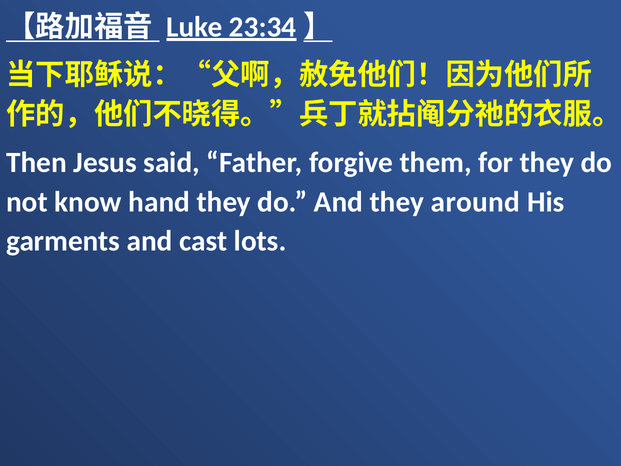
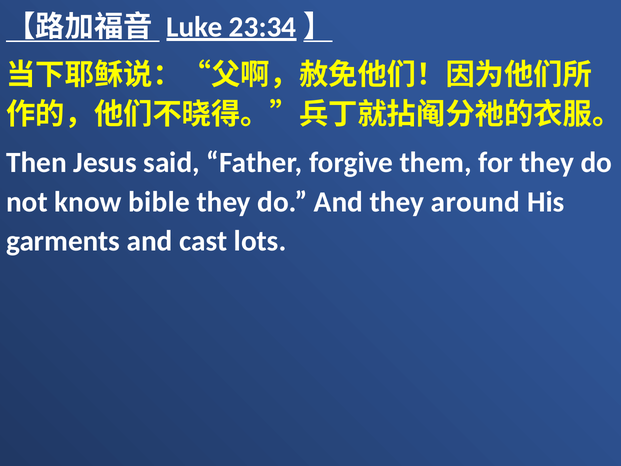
hand: hand -> bible (159, 202)
